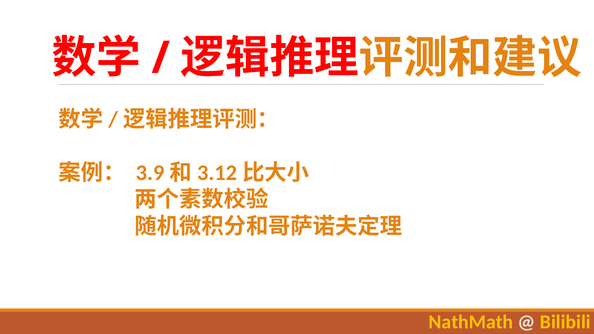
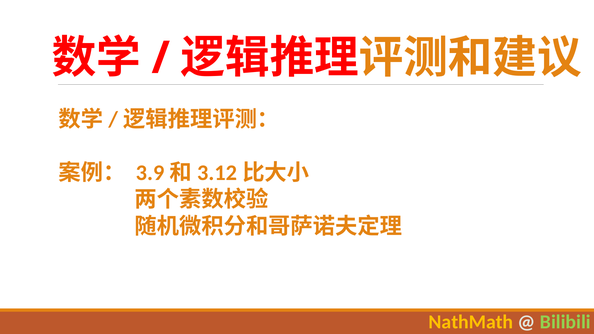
Bilibili colour: yellow -> light green (565, 322)
